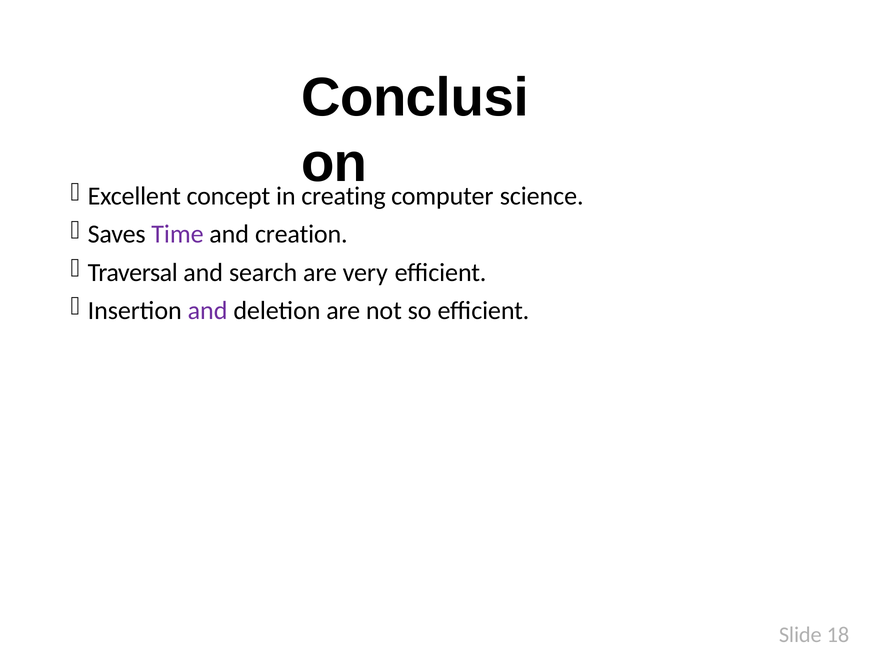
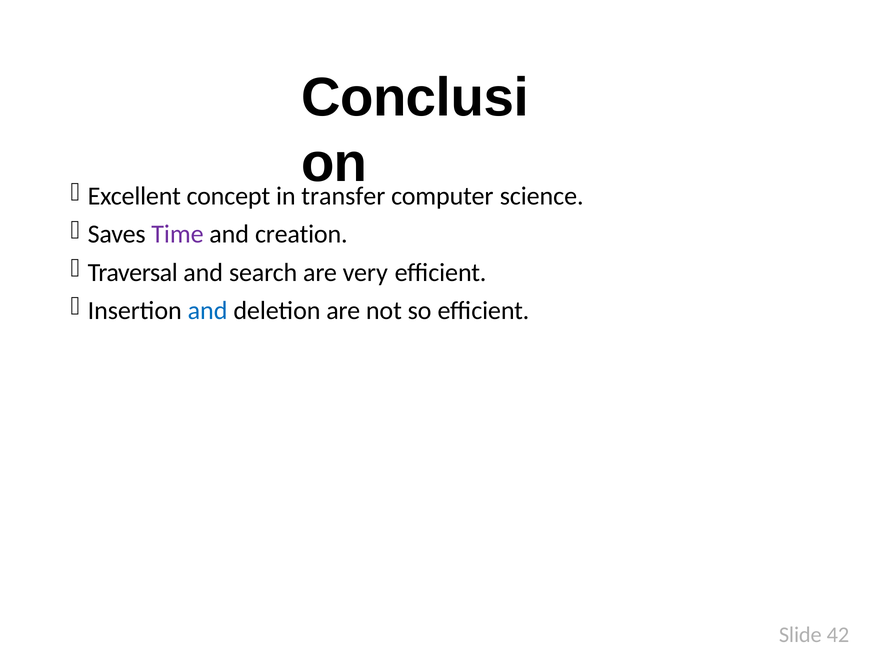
creating: creating -> transfer (343, 196)
and colour: purple -> blue (208, 310)
18: 18 -> 42 (838, 634)
